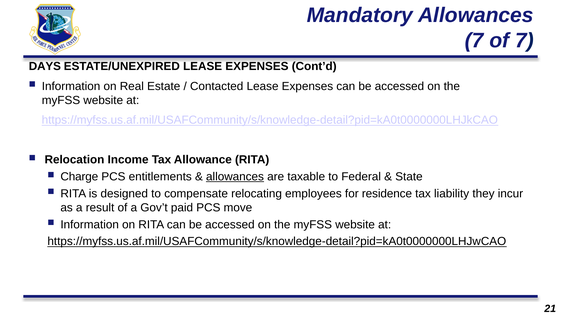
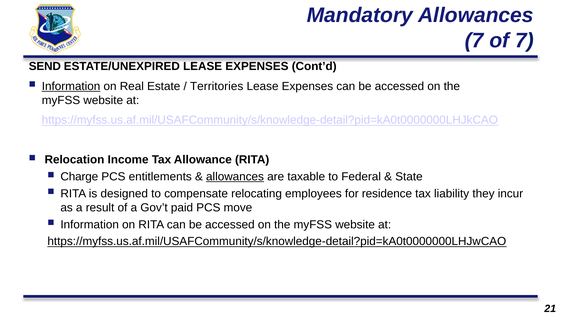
DAYS: DAYS -> SEND (45, 66)
Information underline: none -> present (71, 86)
Contacted: Contacted -> Territories (217, 86)
